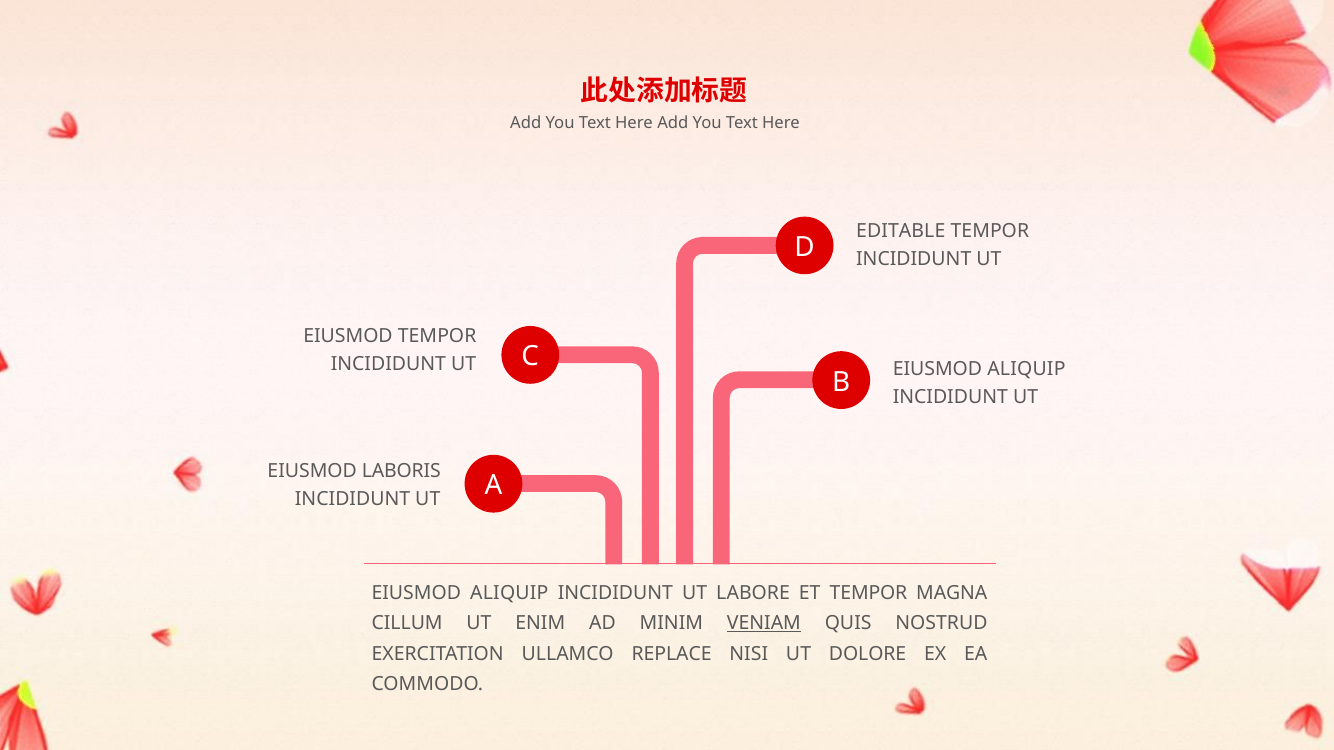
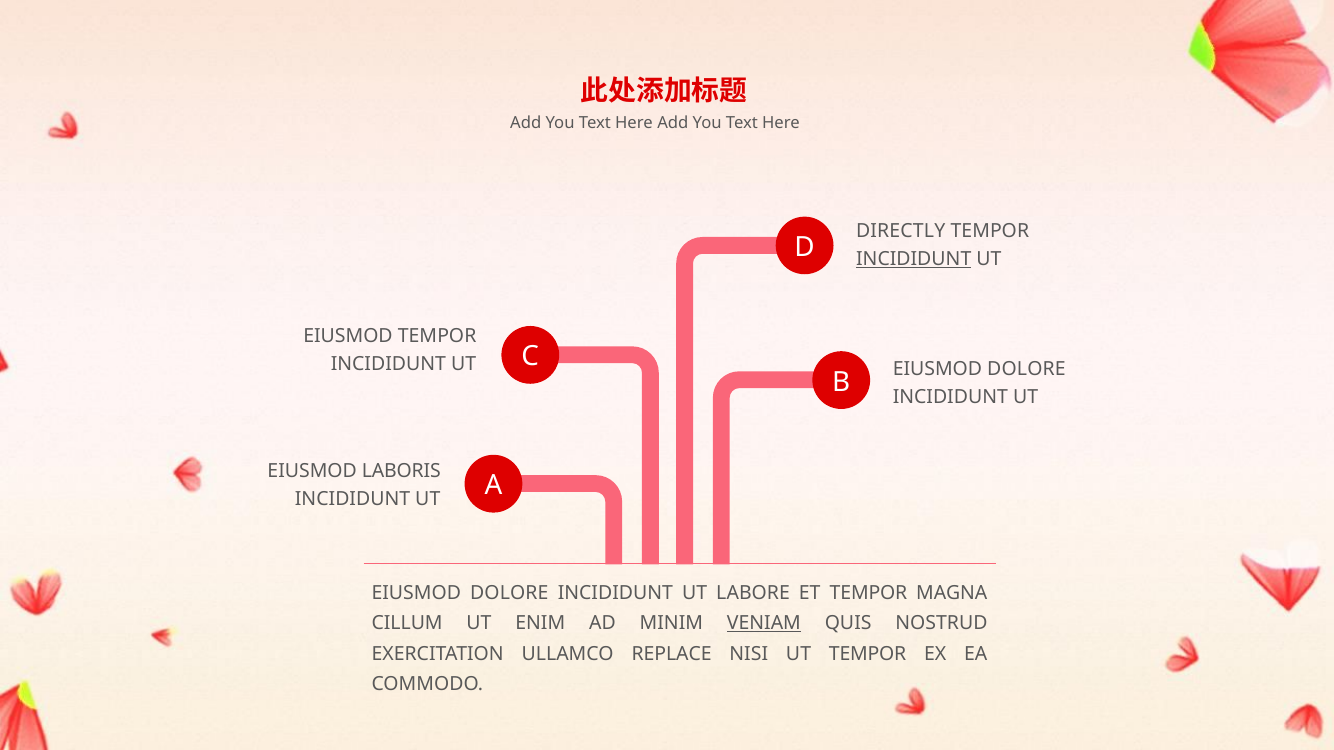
EDITABLE: EDITABLE -> DIRECTLY (901, 231)
INCIDIDUNT underline: none -> present (914, 259)
ALIQUIP: ALIQUIP -> DOLORE (1026, 369)
ALIQUIP: ALIQUIP -> DOLORE (509, 593)
UT DOLORE: DOLORE -> TEMPOR (868, 654)
